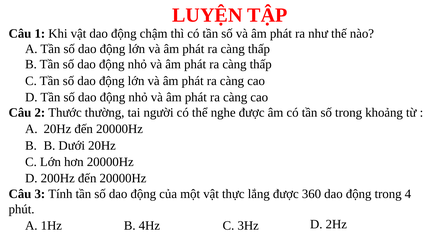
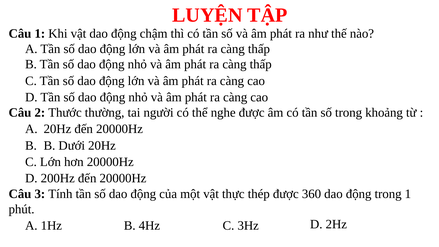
lắng: lắng -> thép (259, 194)
trong 4: 4 -> 1 (408, 194)
